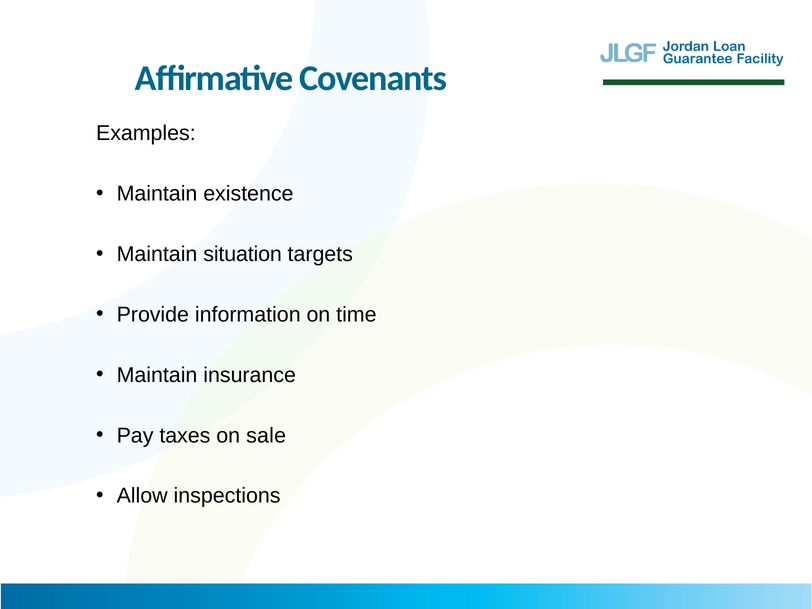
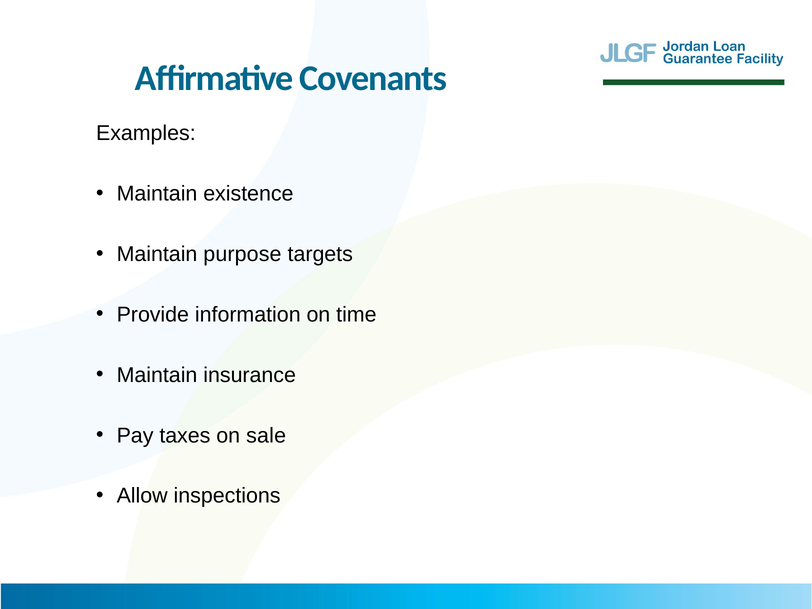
situation: situation -> purpose (242, 254)
